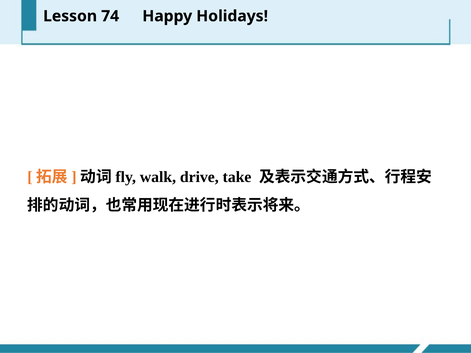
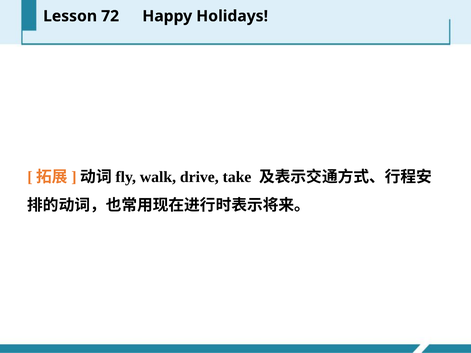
74: 74 -> 72 (110, 16)
